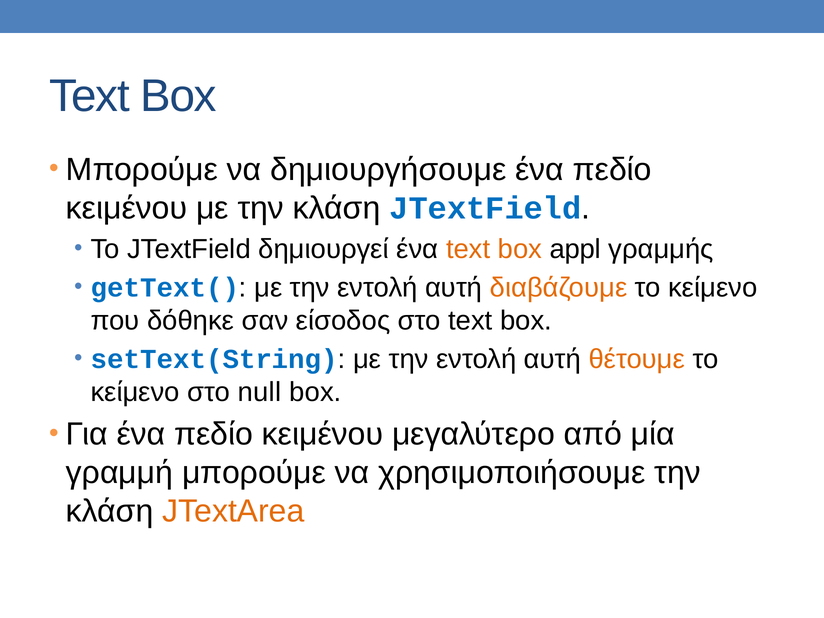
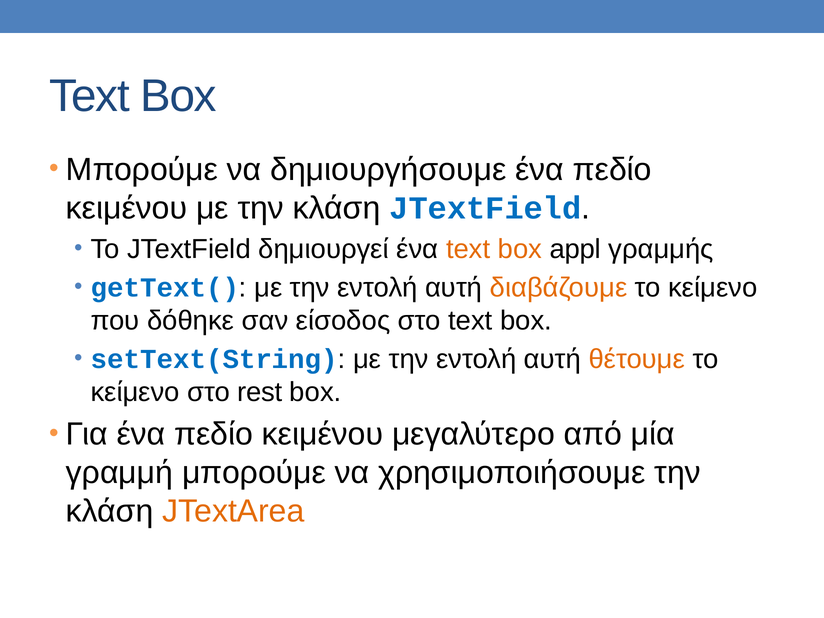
null: null -> rest (260, 392)
